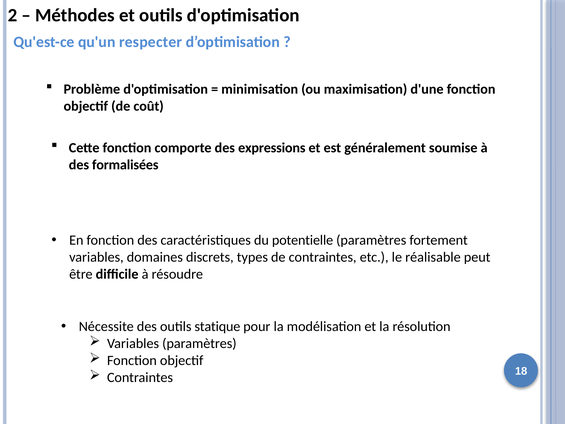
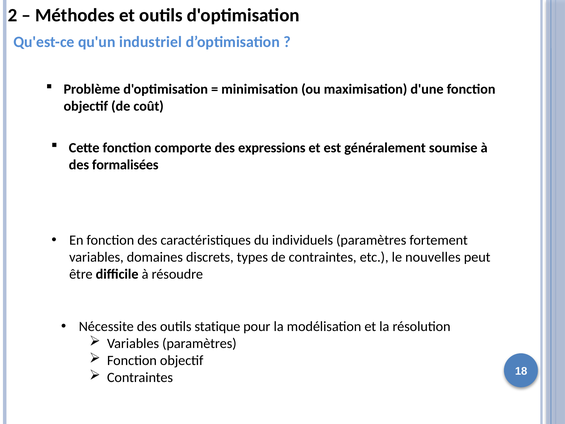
respecter: respecter -> industriel (151, 42)
potentielle: potentielle -> individuels (303, 240)
réalisable: réalisable -> nouvelles (433, 257)
